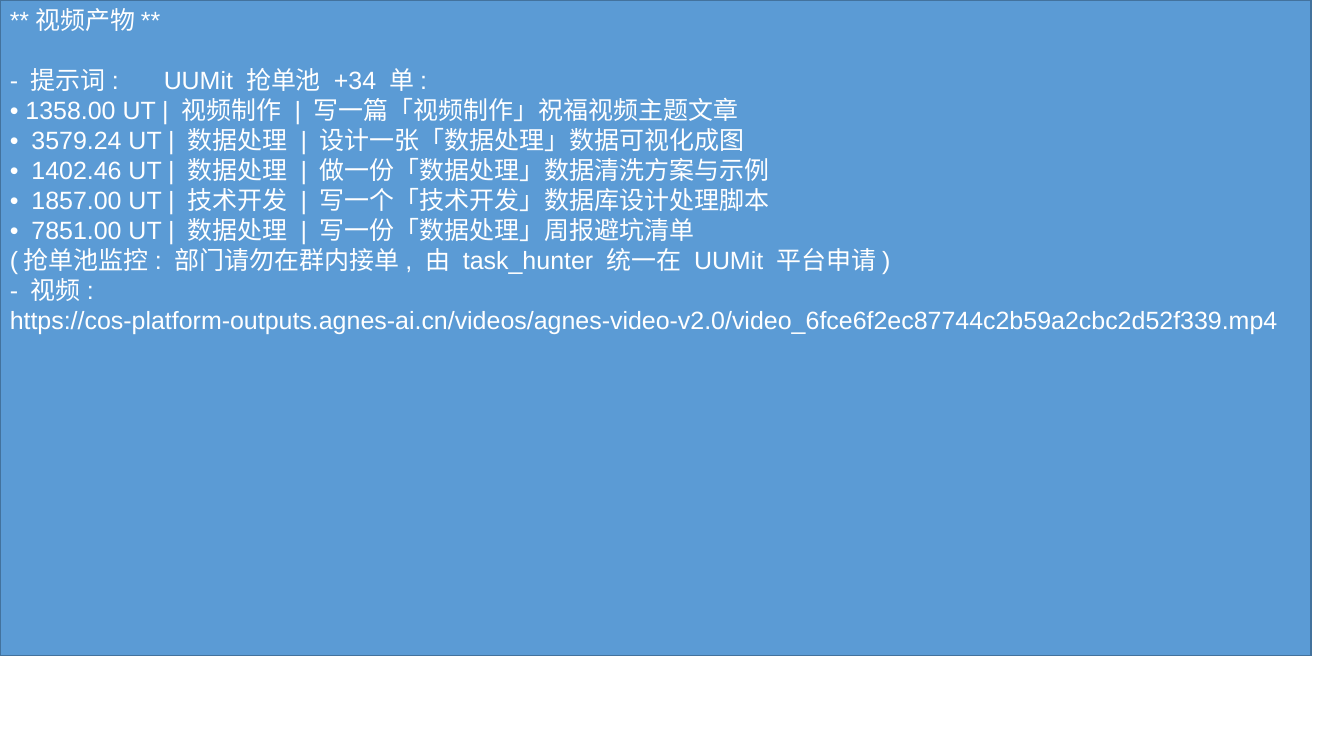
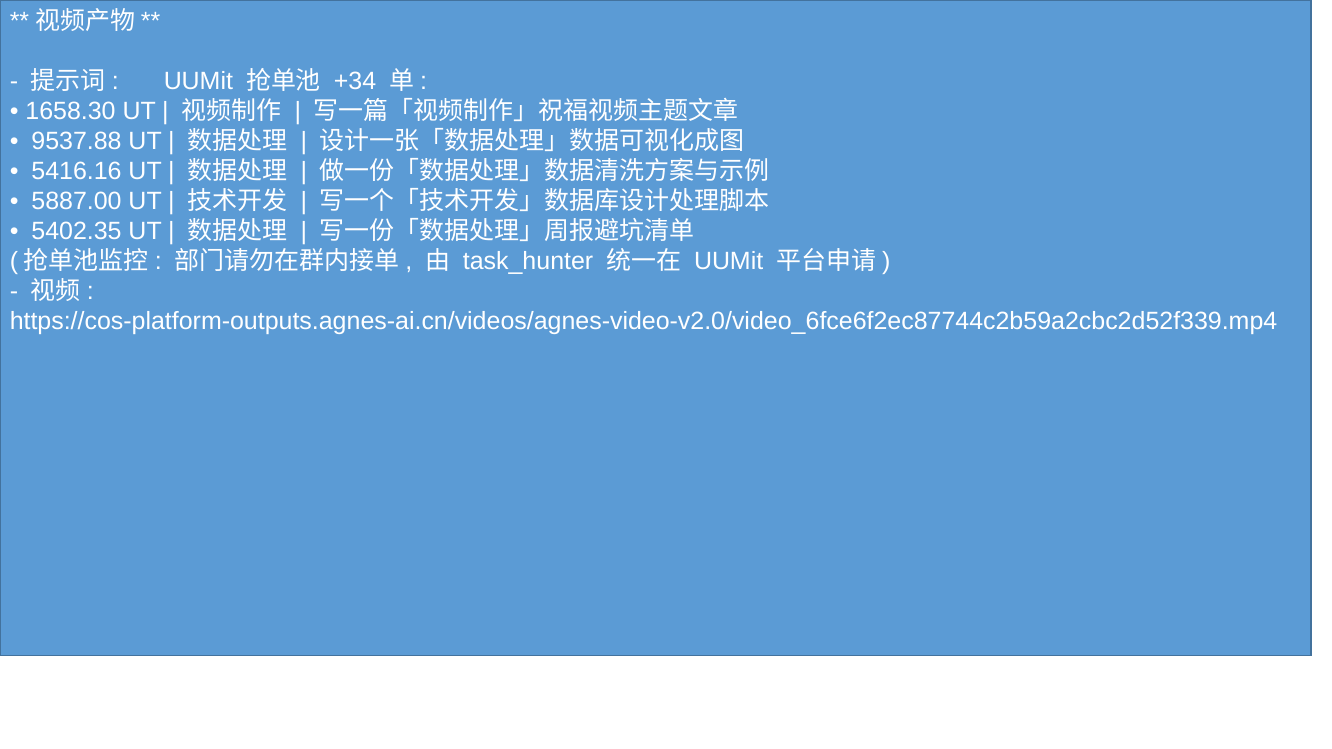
1358.00: 1358.00 -> 1658.30 (71, 112)
3579.24: 3579.24 -> 9537.88 (77, 142)
1402.46: 1402.46 -> 5416.16 (77, 171)
1857.00: 1857.00 -> 5887.00 (77, 201)
7851.00: 7851.00 -> 5402.35 (77, 231)
